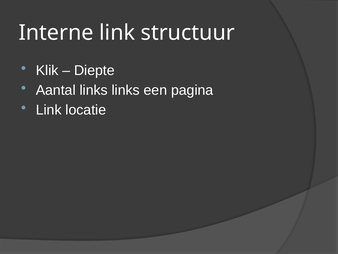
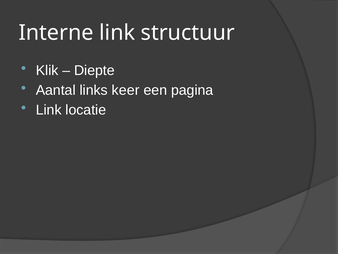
links links: links -> keer (126, 90)
